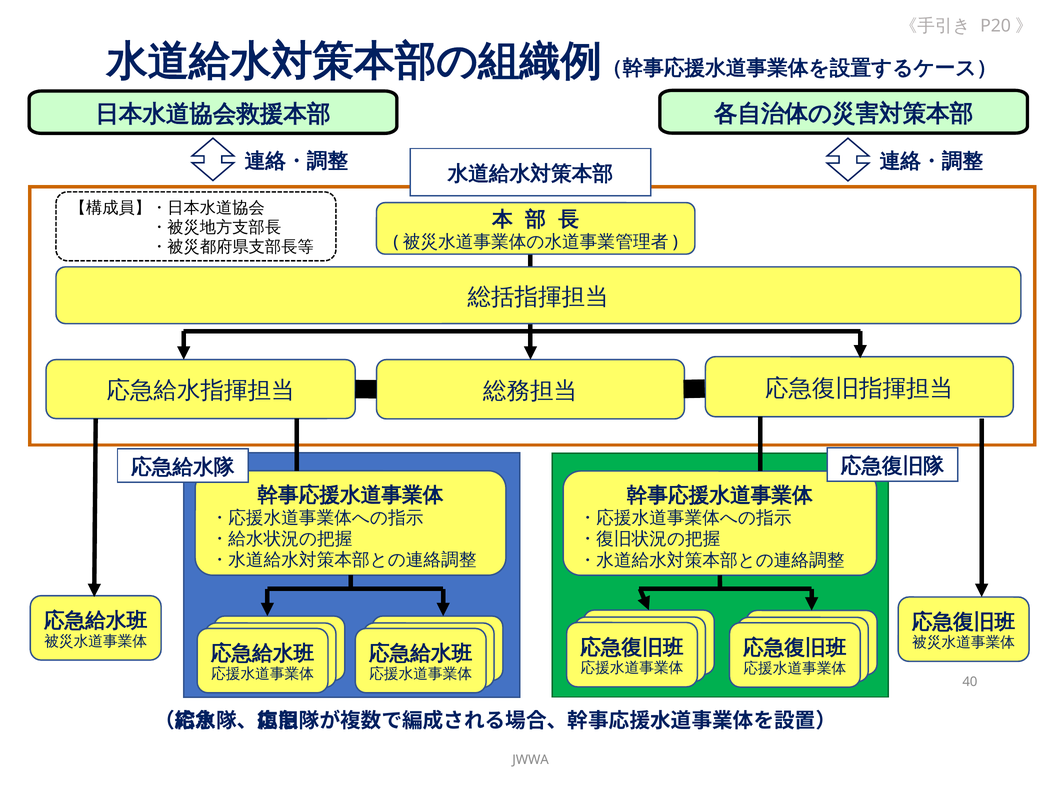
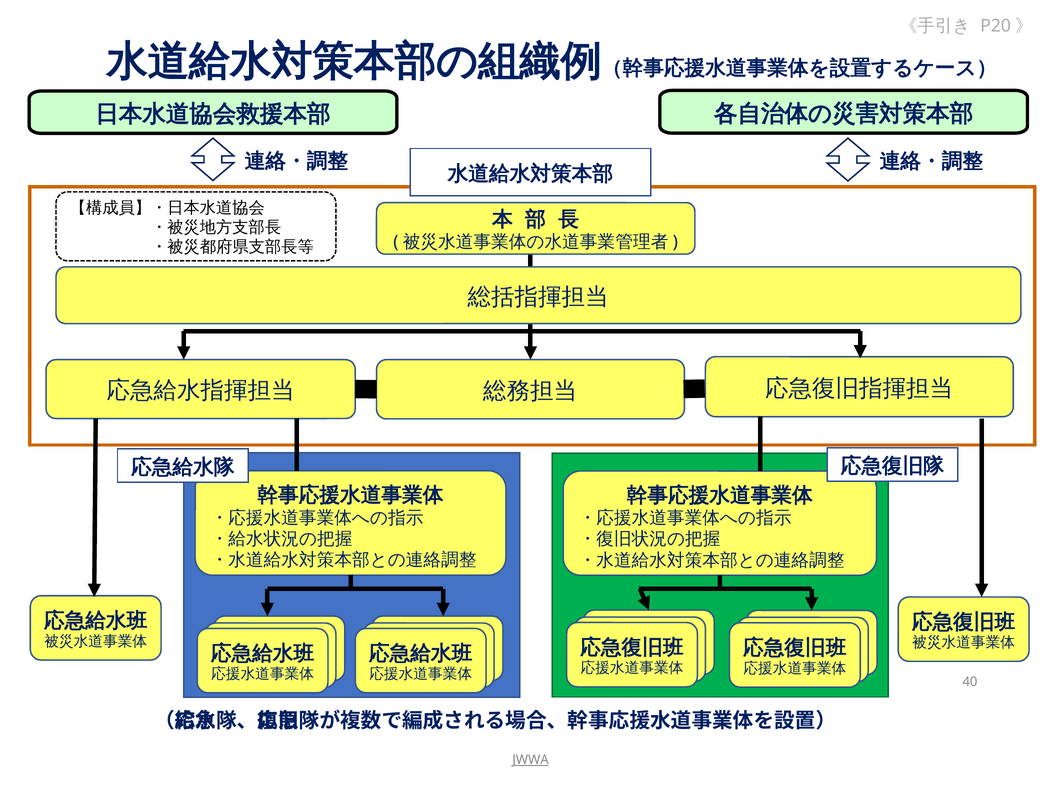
JWWA underline: none -> present (531, 760)
